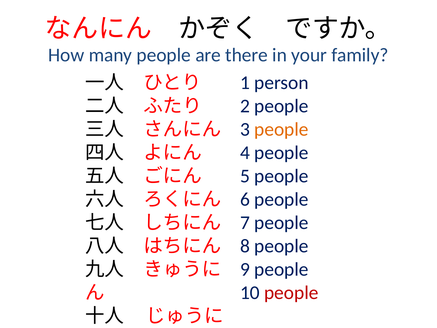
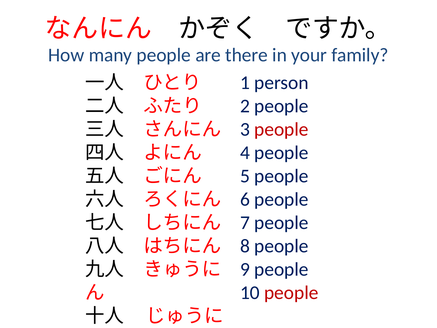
people colour: orange -> red (281, 129)
